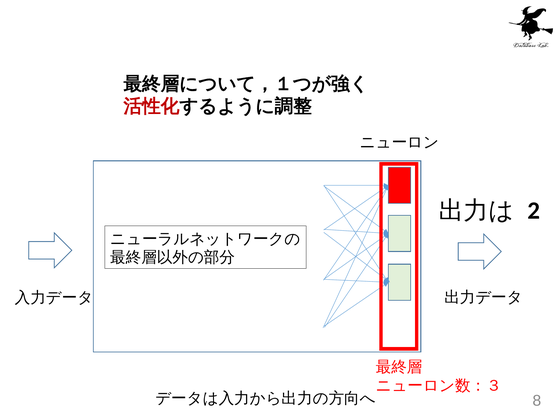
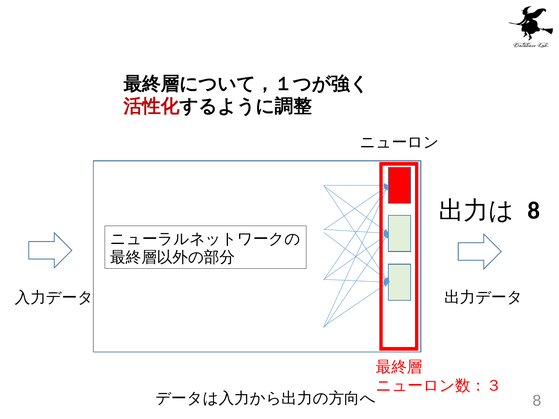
2: 2 -> 8 (534, 211)
